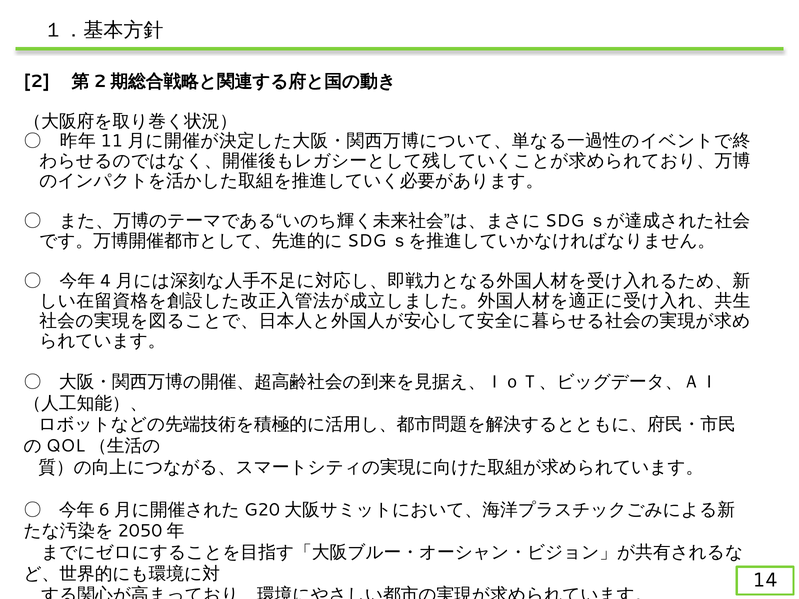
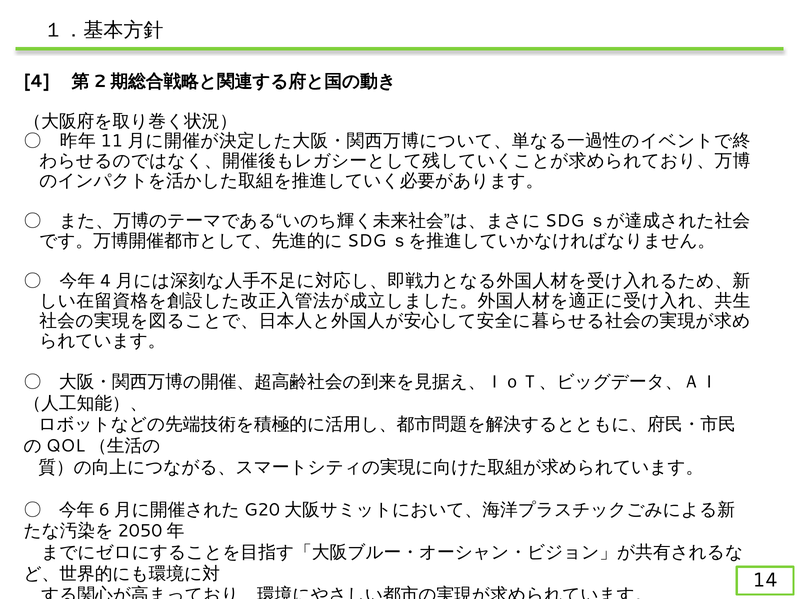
2: 2 -> 4 (37, 81)
